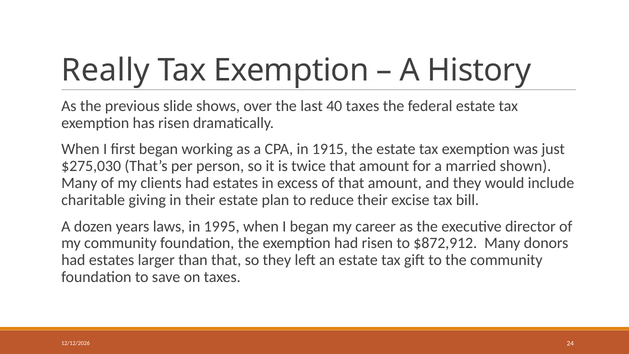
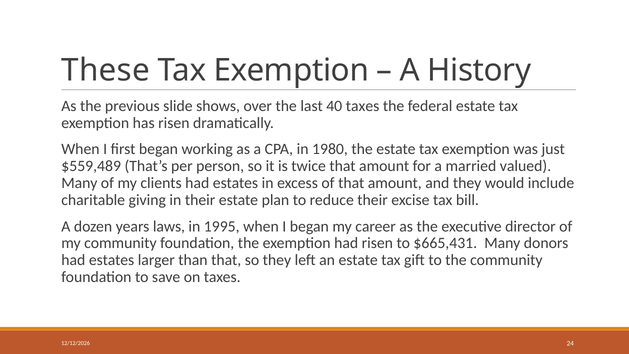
Really: Really -> These (106, 70)
1915: 1915 -> 1980 (330, 149)
$275,030: $275,030 -> $559,489 (91, 166)
shown: shown -> valued (526, 166)
$872,912: $872,912 -> $665,431 (445, 243)
